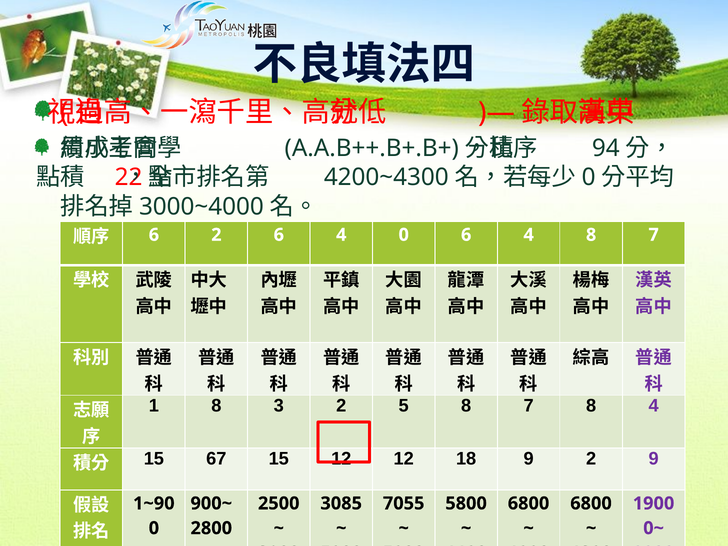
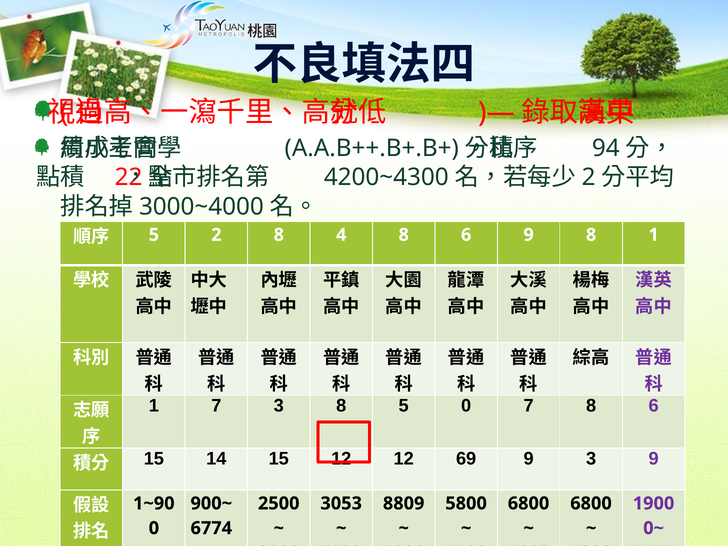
0: 0 -> 2 (589, 177)
6: 6 -> 5 (154, 235)
2 6: 6 -> 8 (279, 235)
4 0: 0 -> 8 (404, 235)
4: 4 -> 9 (529, 235)
7: 7 -> 1 (654, 235)
1 8: 8 -> 7 (216, 406)
3 2: 2 -> 8 (341, 406)
5 8: 8 -> 0 (466, 406)
7 8 4: 4 -> 6 (654, 406)
67: 67 -> 14 (216, 459)
18: 18 -> 69 (466, 459)
9 2: 2 -> 3 (591, 459)
3085: 3085 -> 3053 (341, 503)
7055: 7055 -> 8809 (404, 503)
2800: 2800 -> 6774 (211, 528)
